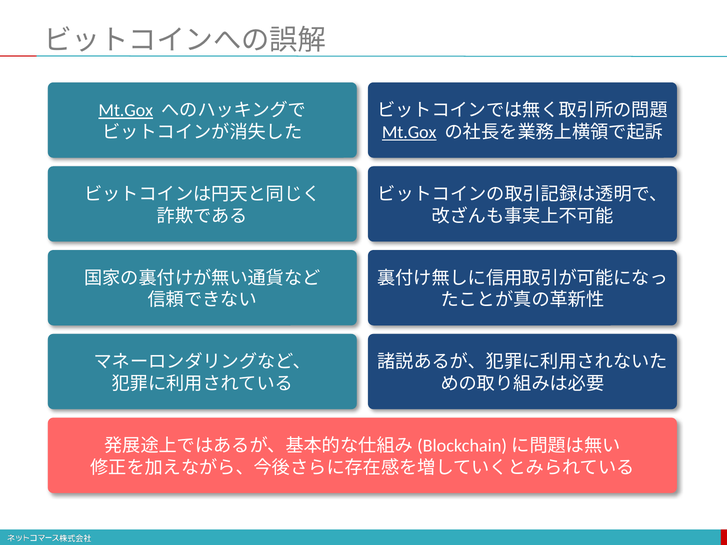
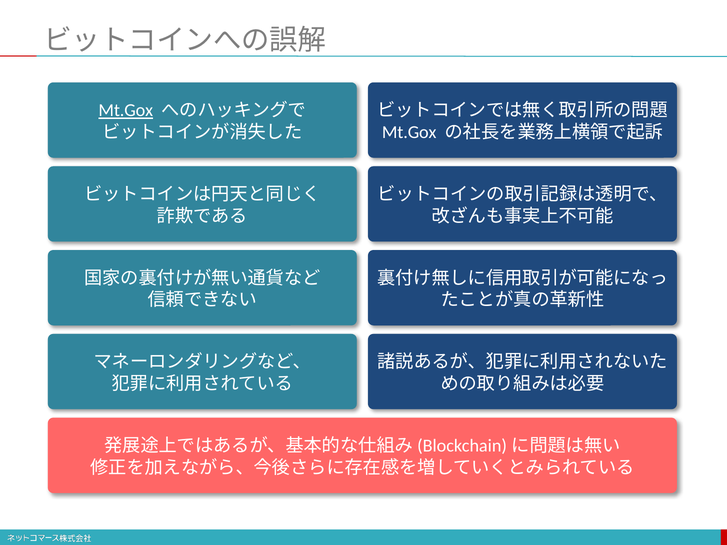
Mt.Gox underline: present -> none (409, 132)
